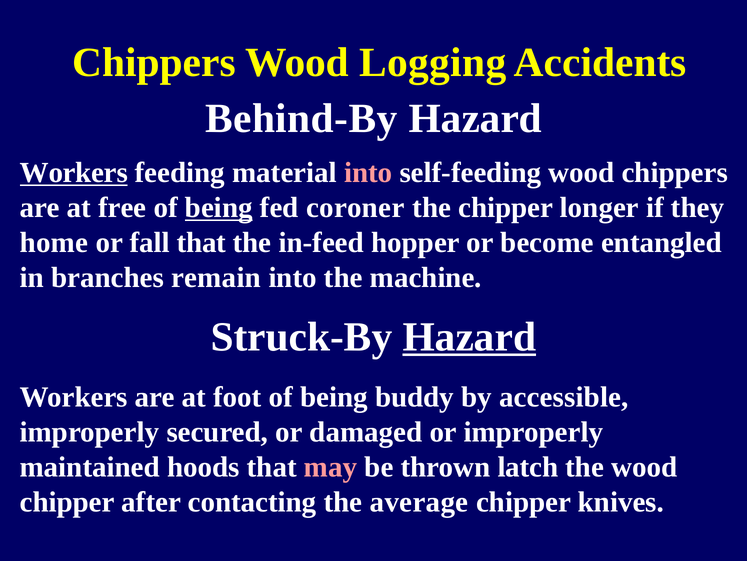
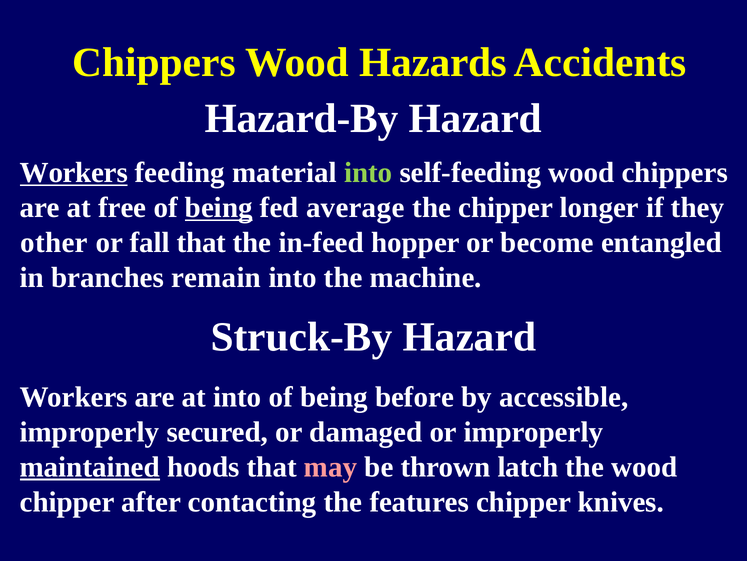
Logging: Logging -> Hazards (433, 63)
Behind-By: Behind-By -> Hazard-By (302, 119)
into colour: pink -> light green (368, 173)
coroner: coroner -> average (355, 207)
home: home -> other (54, 242)
Hazard underline: present -> none (469, 337)
at foot: foot -> into (237, 397)
buddy: buddy -> before (414, 397)
maintained underline: none -> present (90, 466)
average: average -> features (419, 501)
